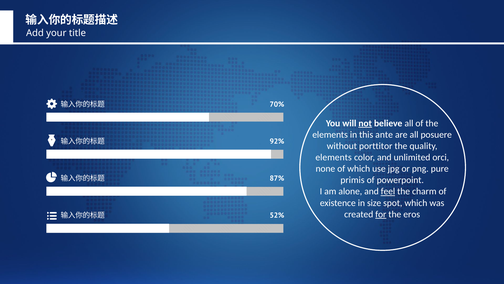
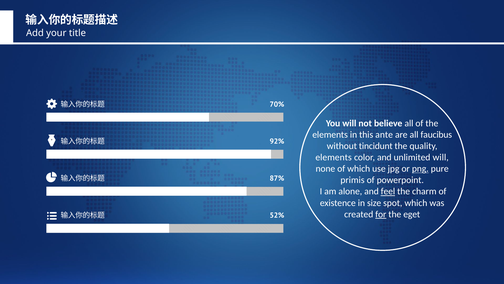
not underline: present -> none (365, 123)
posuere: posuere -> faucibus (436, 135)
porttitor: porttitor -> tincidunt (376, 146)
unlimited orci: orci -> will (441, 157)
png underline: none -> present (420, 169)
eros: eros -> eget (412, 214)
